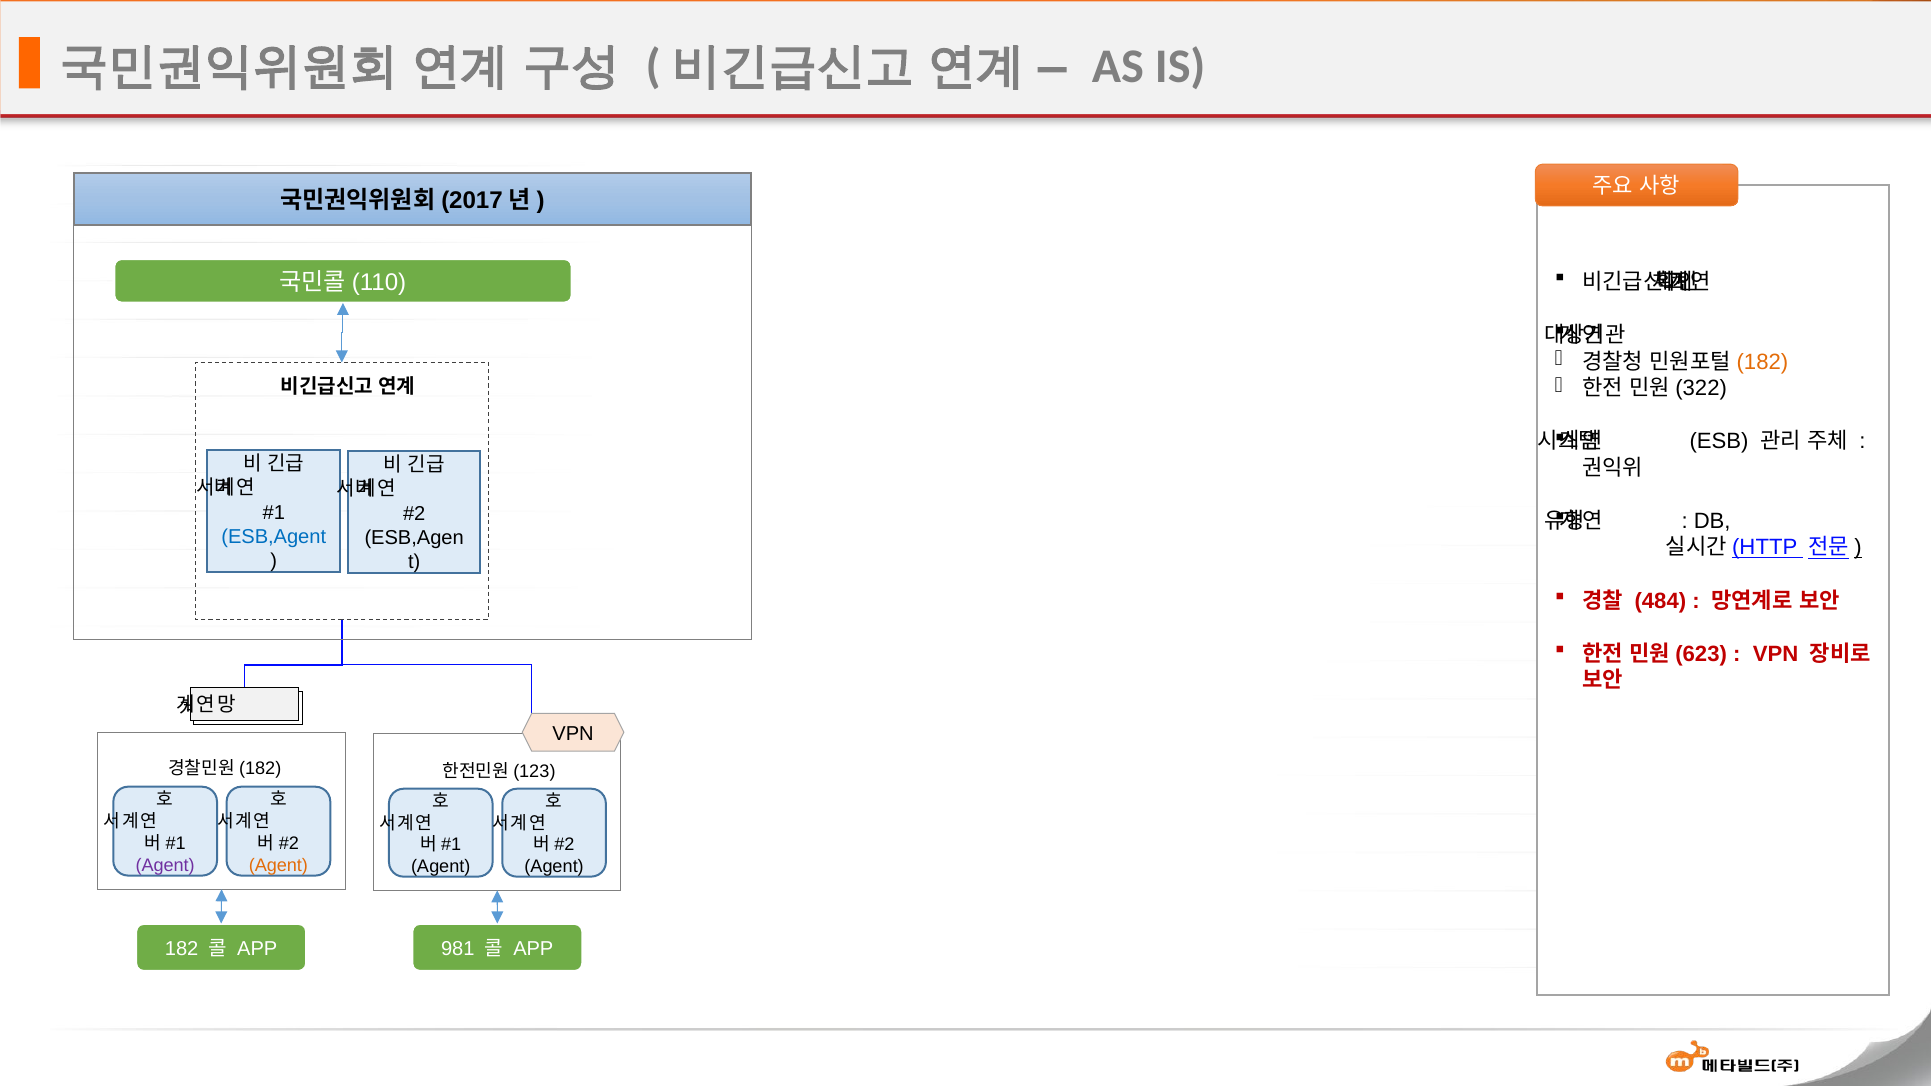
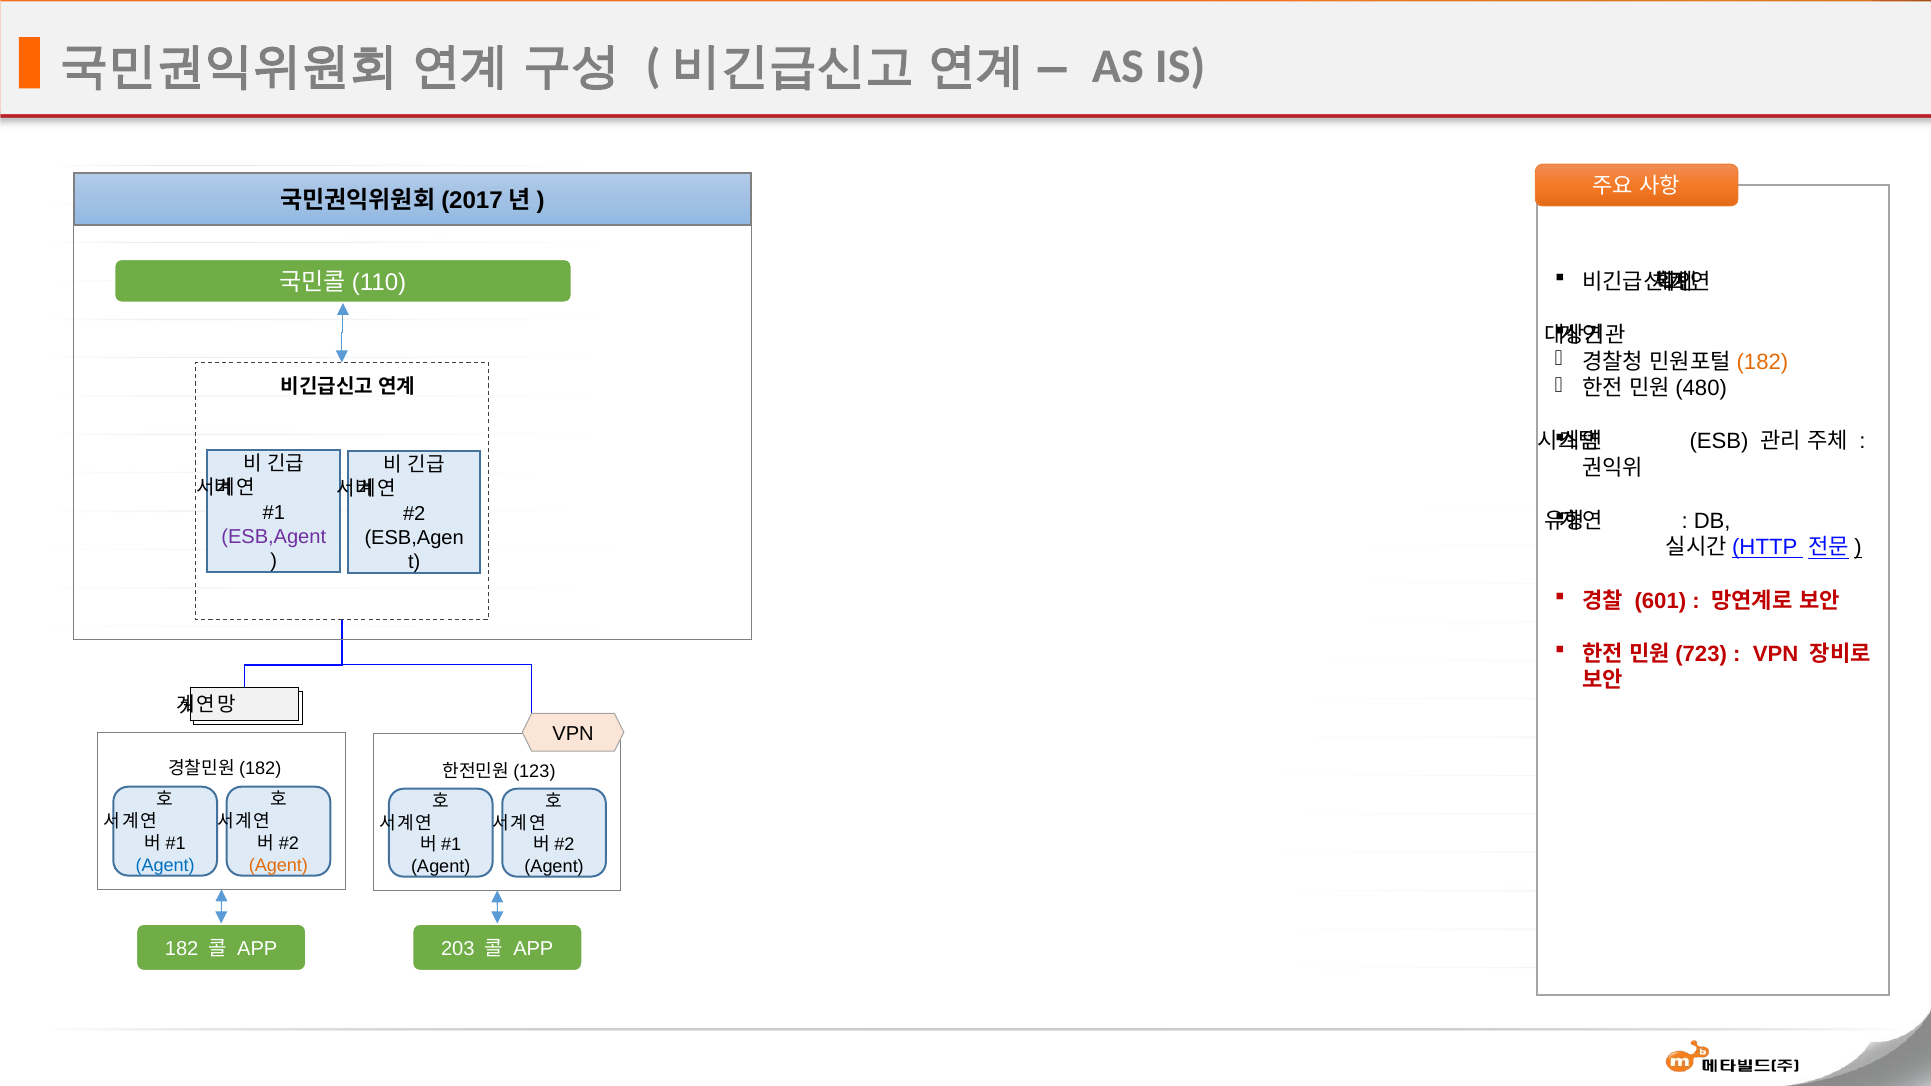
322: 322 -> 480 (1701, 388)
ESB,Agent colour: blue -> purple (274, 537)
484: 484 -> 601 (1660, 601)
623: 623 -> 723 (1701, 654)
Agent colour: purple -> blue (165, 865)
981: 981 -> 203 (458, 949)
